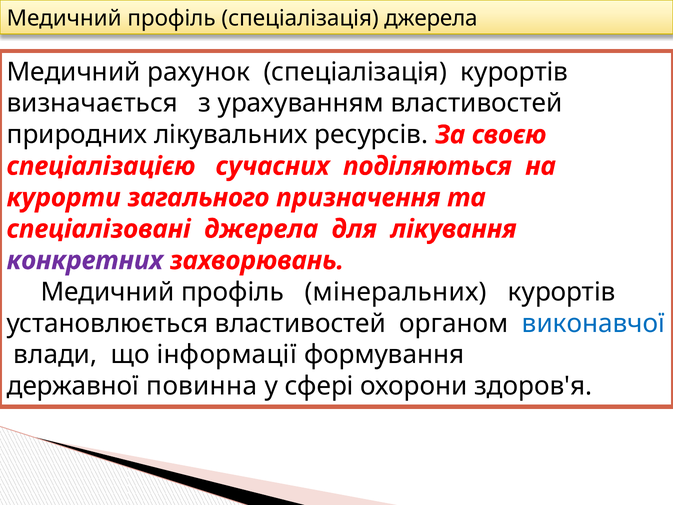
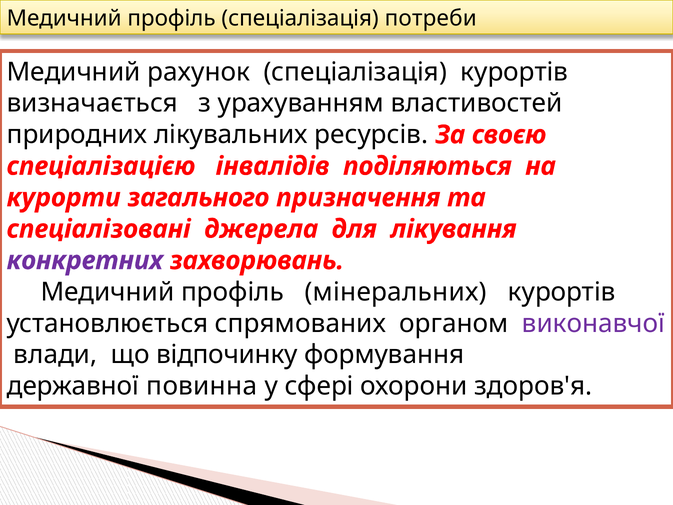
спеціалізація джерела: джерела -> потреби (431, 18)
сучасних: сучасних -> інвалідів (273, 166)
установлюється властивостей: властивостей -> спрямованих (300, 323)
виконавчої colour: blue -> purple (593, 323)
інформації: інформації -> відпочинку (227, 355)
